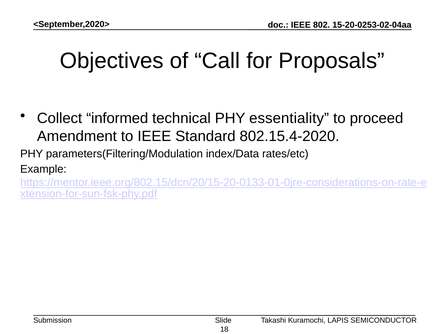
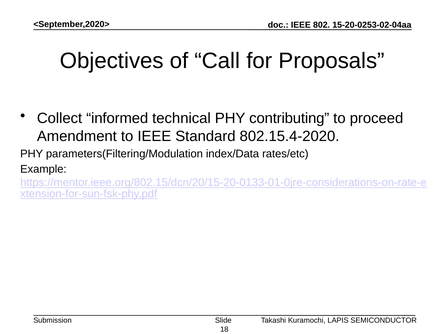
essentiality: essentiality -> contributing (289, 118)
